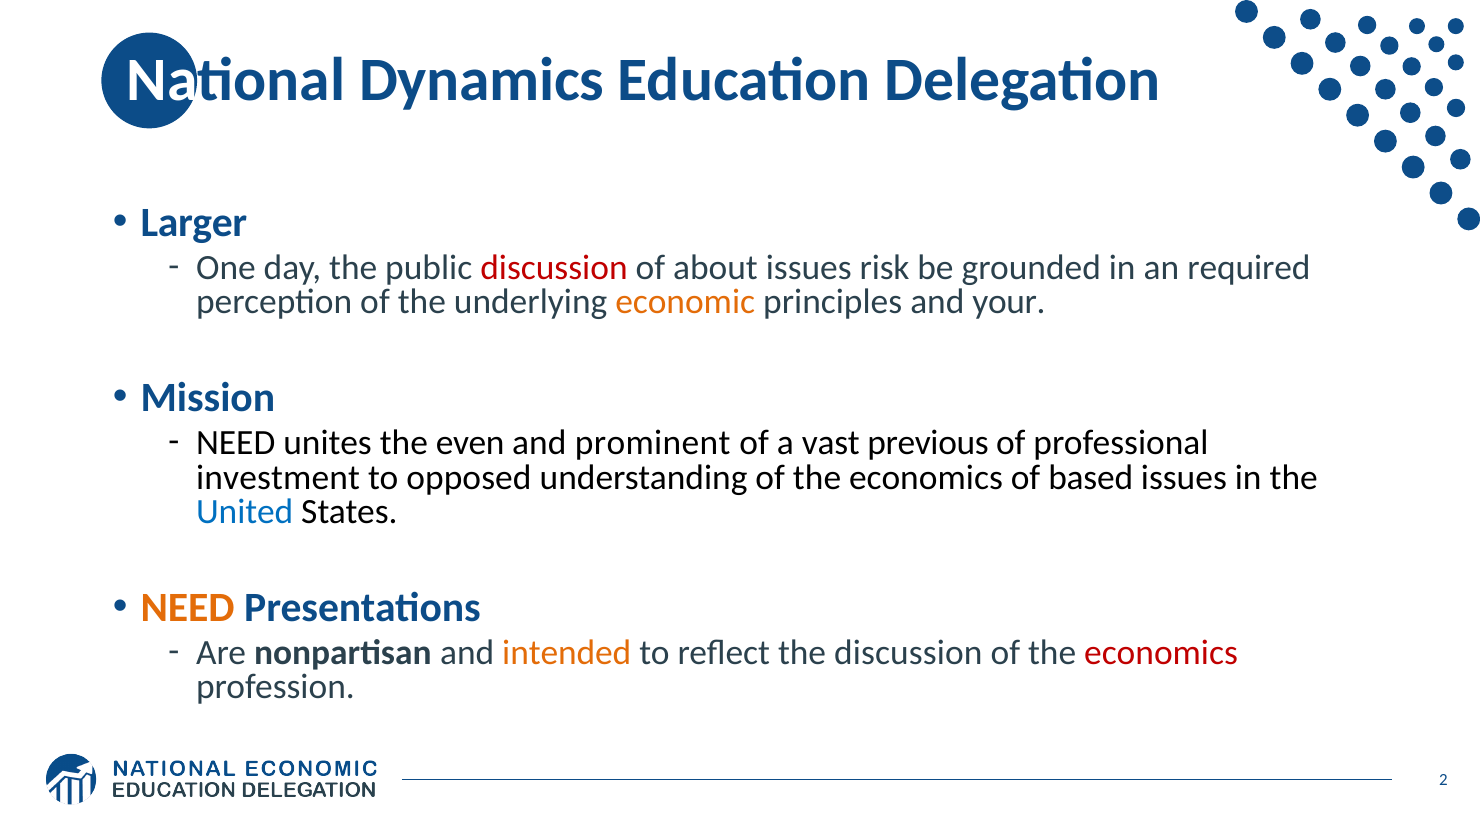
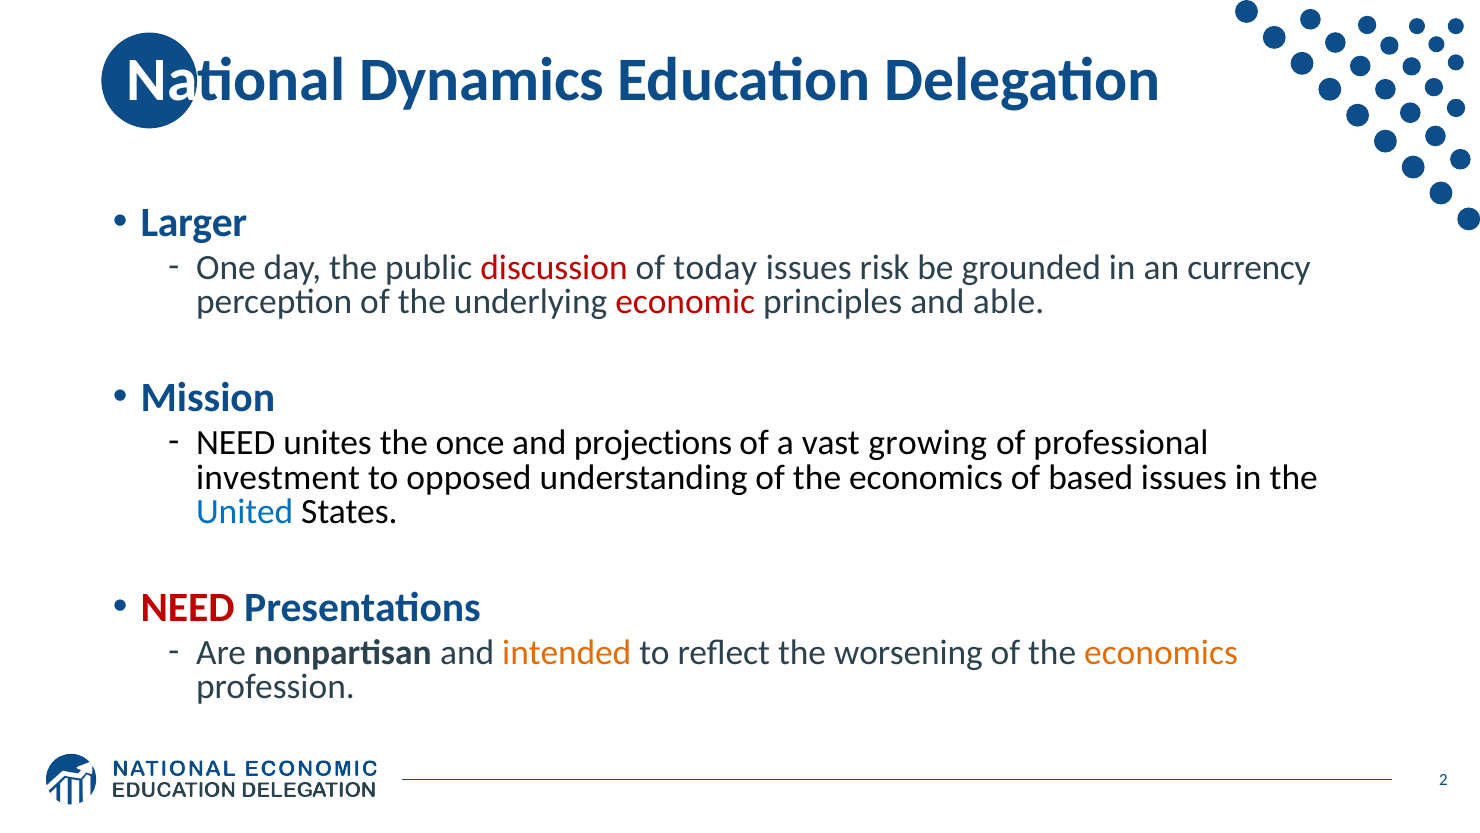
about: about -> today (715, 267)
required: required -> currency (1249, 267)
economic colour: orange -> red (685, 302)
your: your -> able (1009, 302)
even: even -> once (470, 443)
prominent: prominent -> projections (653, 443)
previous: previous -> growing (928, 443)
NEED colour: orange -> red (188, 608)
the discussion: discussion -> worsening (908, 652)
economics colour: red -> orange (1161, 652)
